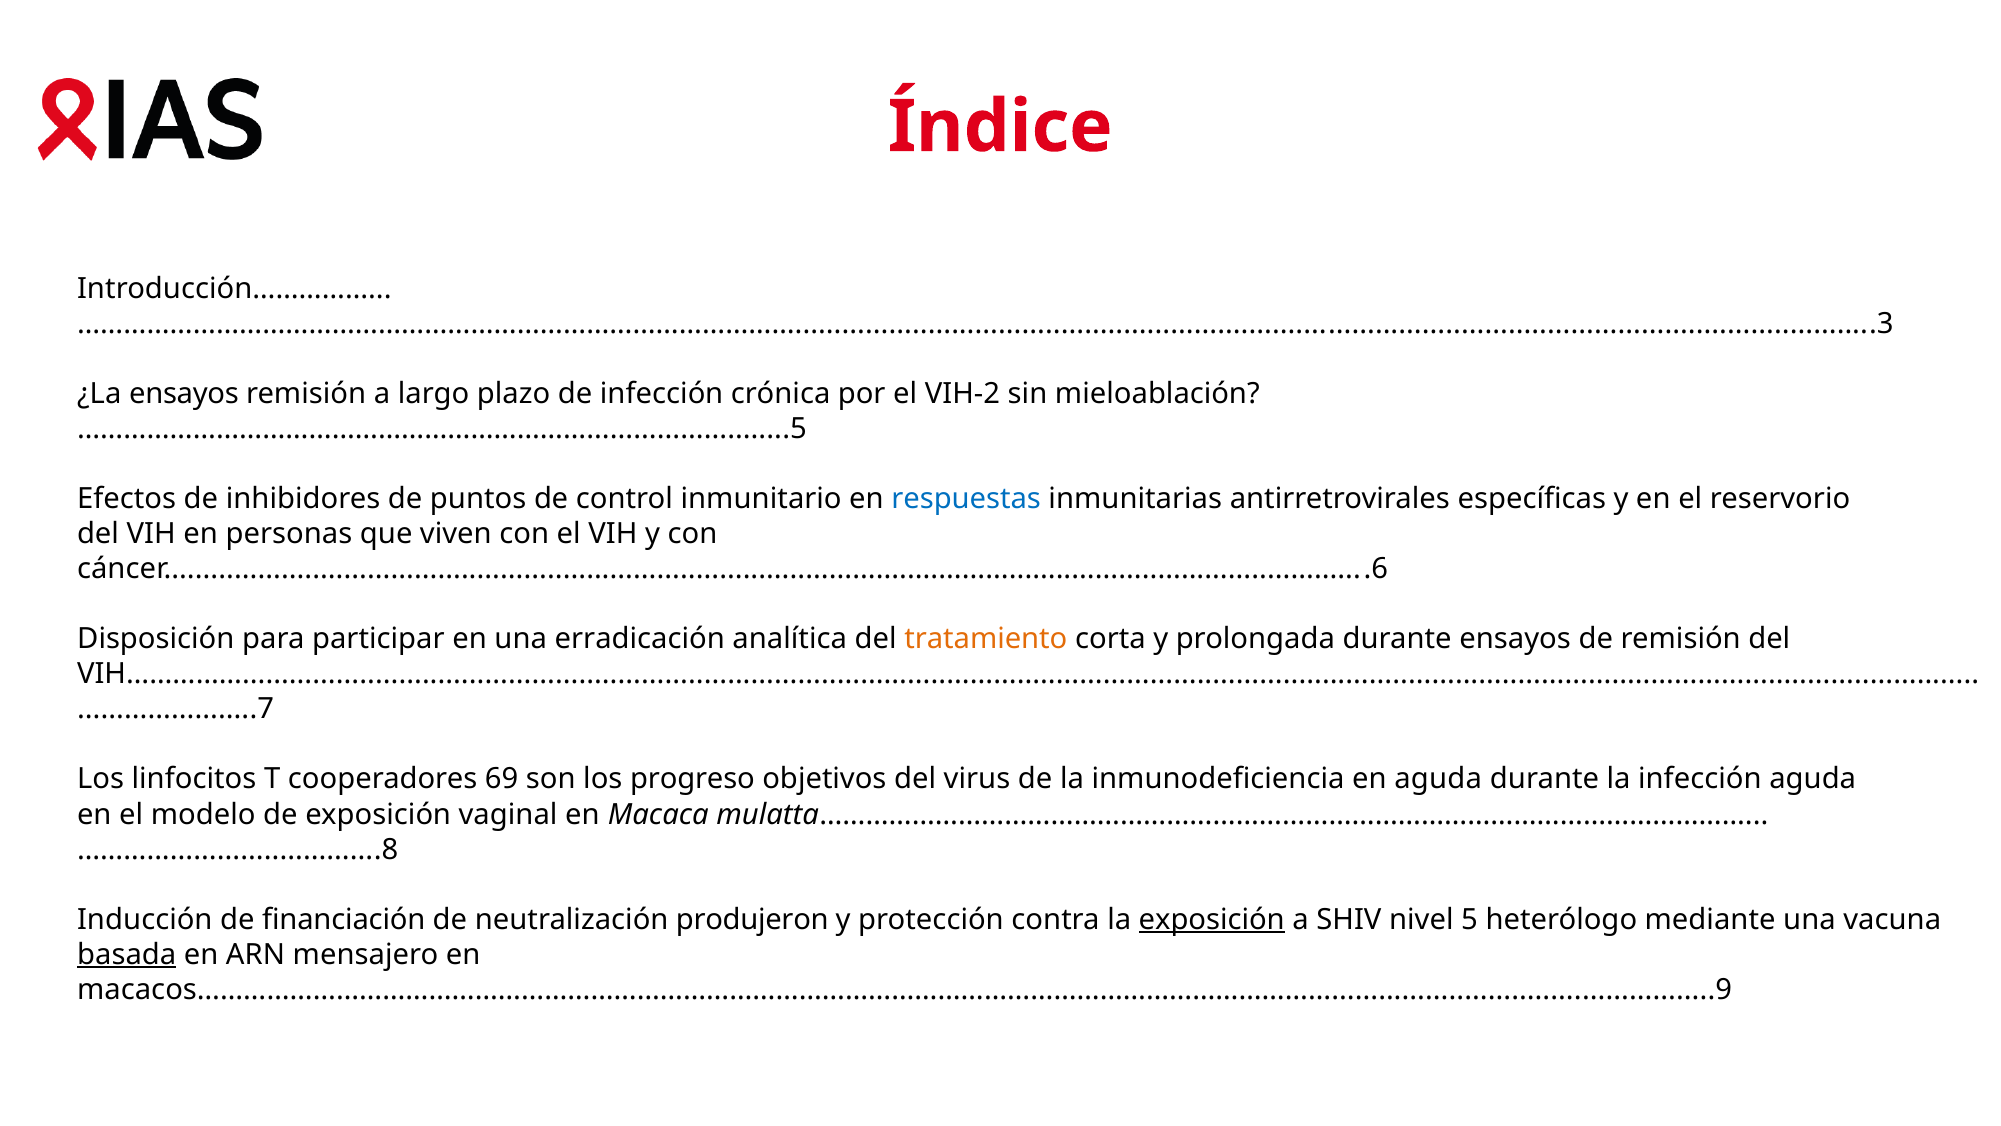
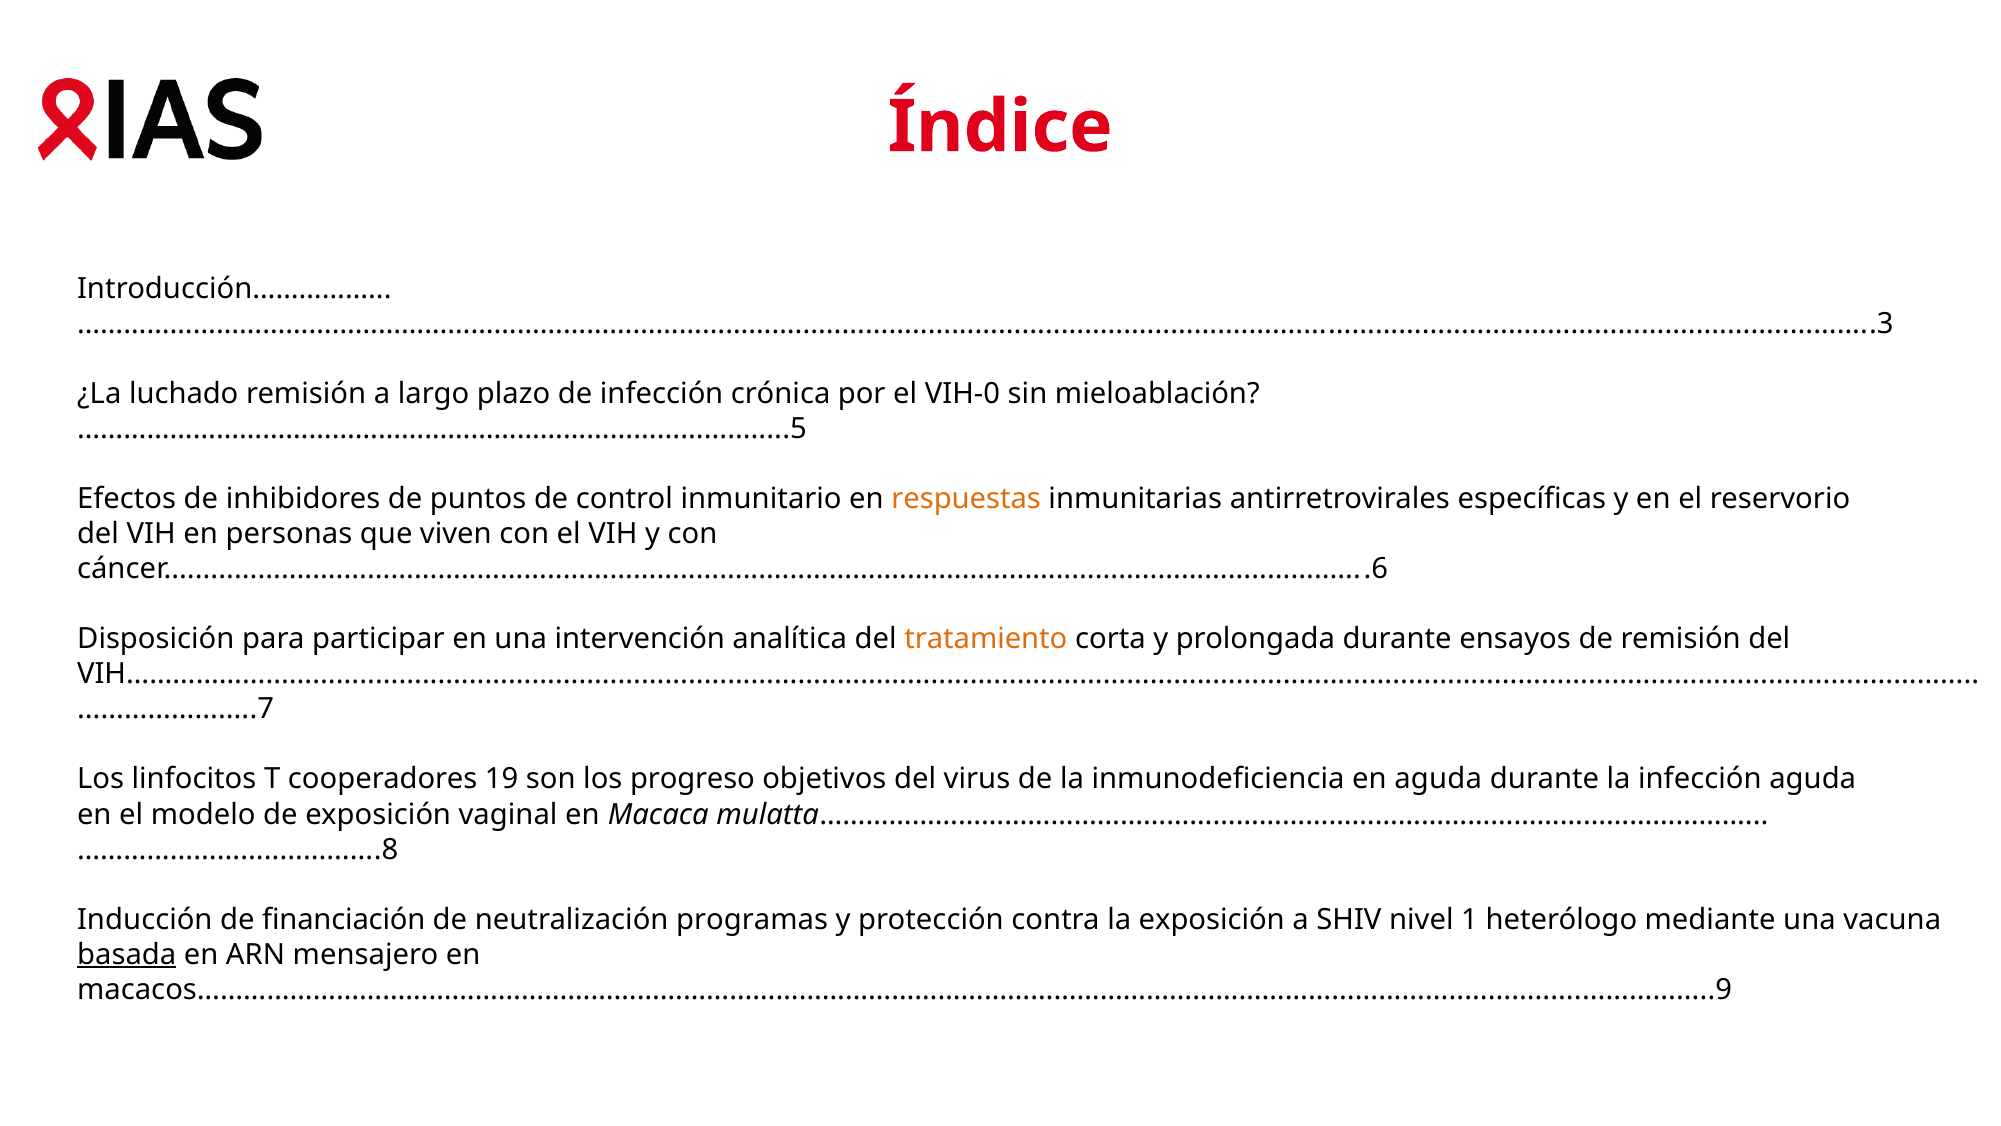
¿La ensayos: ensayos -> luchado (184, 394)
VIH-2: VIH-2 -> VIH-0 (962, 394)
respuestas colour: blue -> orange (966, 499)
erradicación: erradicación -> intervención (640, 639)
69: 69 -> 19 (502, 779)
produjeron: produjeron -> programas (752, 919)
exposición underline: present -> none (1212, 919)
5: 5 -> 1 (1469, 919)
